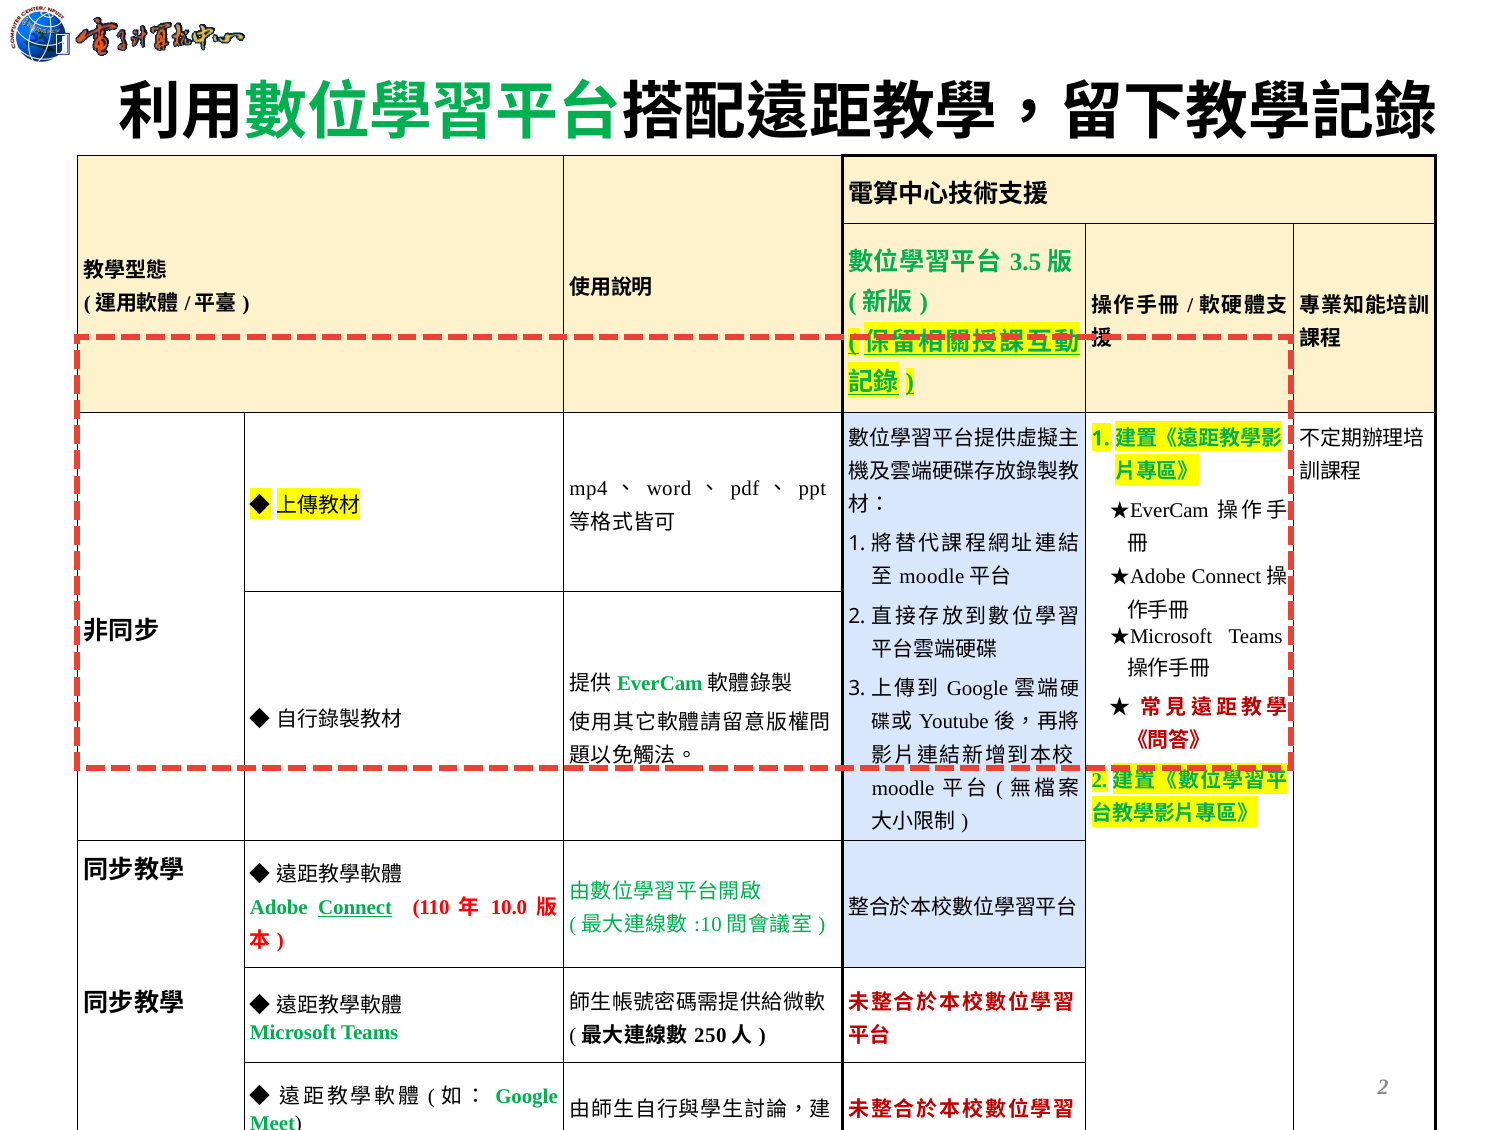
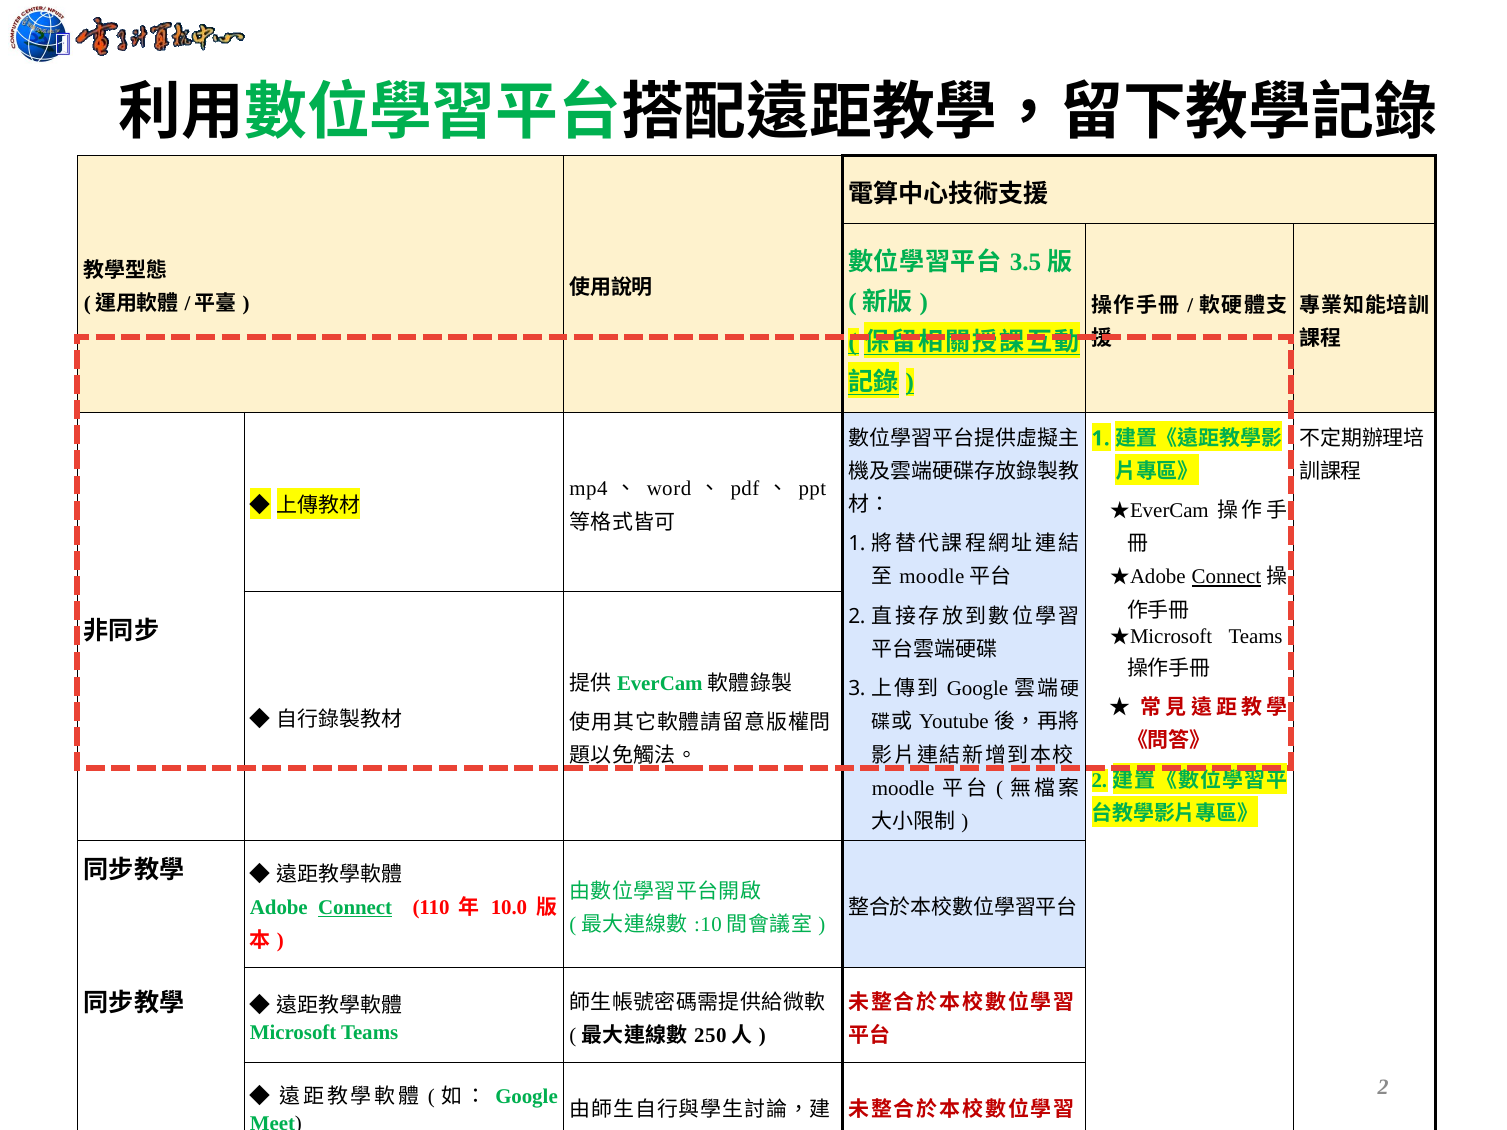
Connect underline: none -> present (1226, 577)
